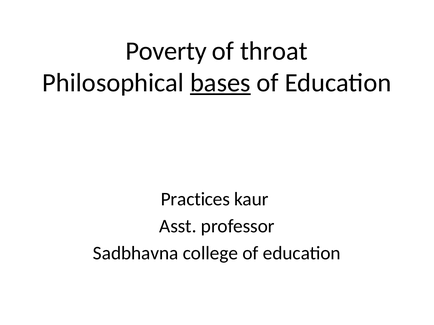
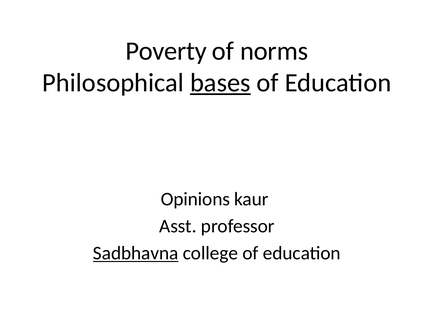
throat: throat -> norms (274, 51)
Practices: Practices -> Opinions (195, 200)
Sadbhavna underline: none -> present (136, 254)
